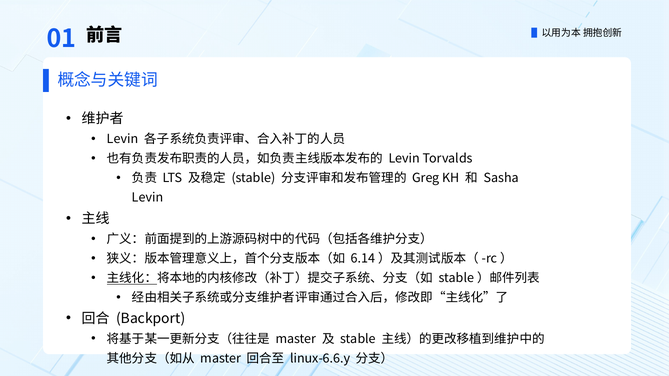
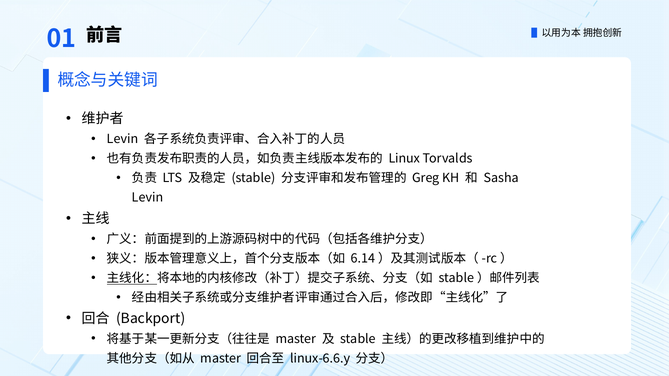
Levin: Levin -> Linux (404, 159)
